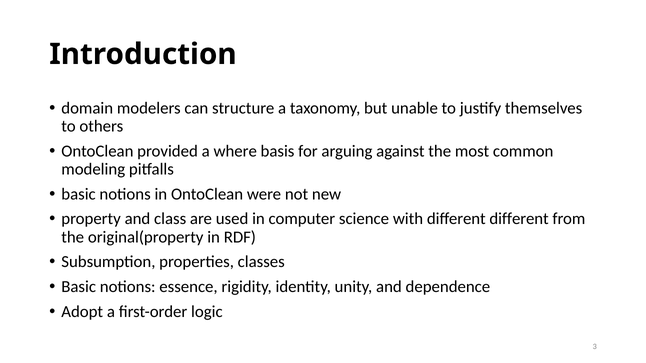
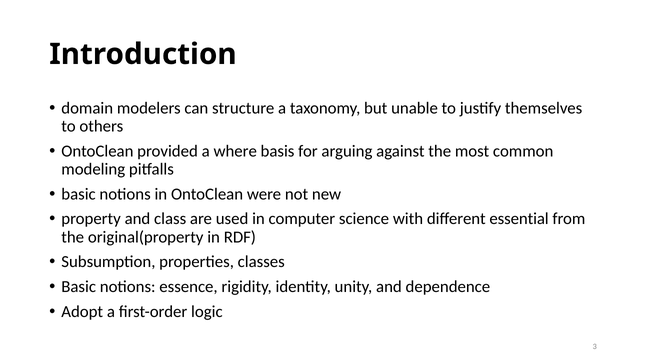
different different: different -> essential (519, 219)
